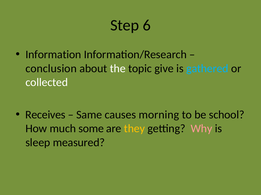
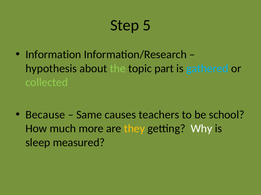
6: 6 -> 5 (147, 25)
conclusion: conclusion -> hypothesis (51, 69)
the colour: white -> light green (118, 69)
give: give -> part (164, 69)
collected colour: white -> light green (47, 83)
Receives: Receives -> Because (45, 115)
morning: morning -> teachers (159, 115)
some: some -> more (91, 129)
Why colour: pink -> white (201, 129)
